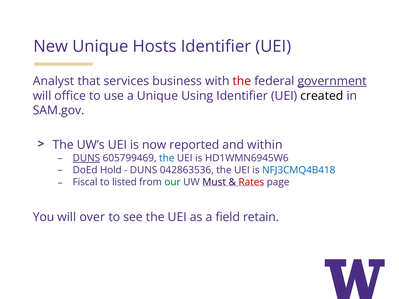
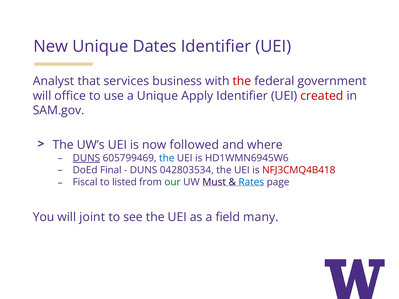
Hosts: Hosts -> Dates (155, 46)
government underline: present -> none (332, 81)
Using: Using -> Apply (197, 96)
created colour: black -> red (322, 96)
reported: reported -> followed (194, 145)
within: within -> where (265, 145)
Hold: Hold -> Final (111, 170)
042863536: 042863536 -> 042803534 (187, 170)
NFJ3CMQ4B418 colour: blue -> red (299, 170)
Rates colour: red -> blue (251, 182)
over: over -> joint (92, 217)
retain: retain -> many (261, 217)
